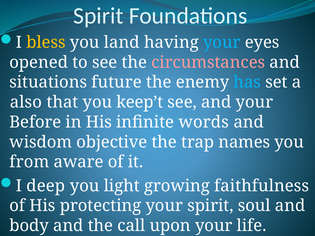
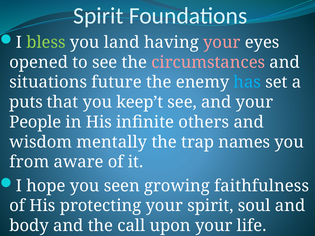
bless colour: yellow -> light green (46, 42)
your colour: light blue -> pink (222, 42)
also: also -> puts (26, 102)
Before: Before -> People (35, 122)
words: words -> others (204, 122)
objective: objective -> mentally (112, 142)
deep: deep -> hope (46, 186)
light: light -> seen (122, 186)
